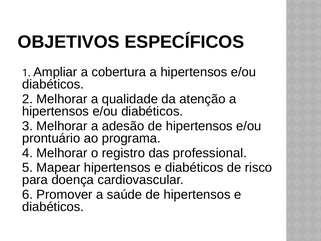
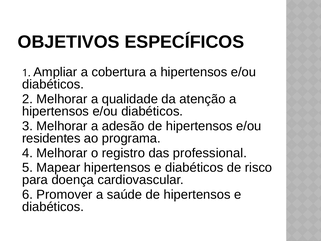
prontuário: prontuário -> residentes (51, 138)
